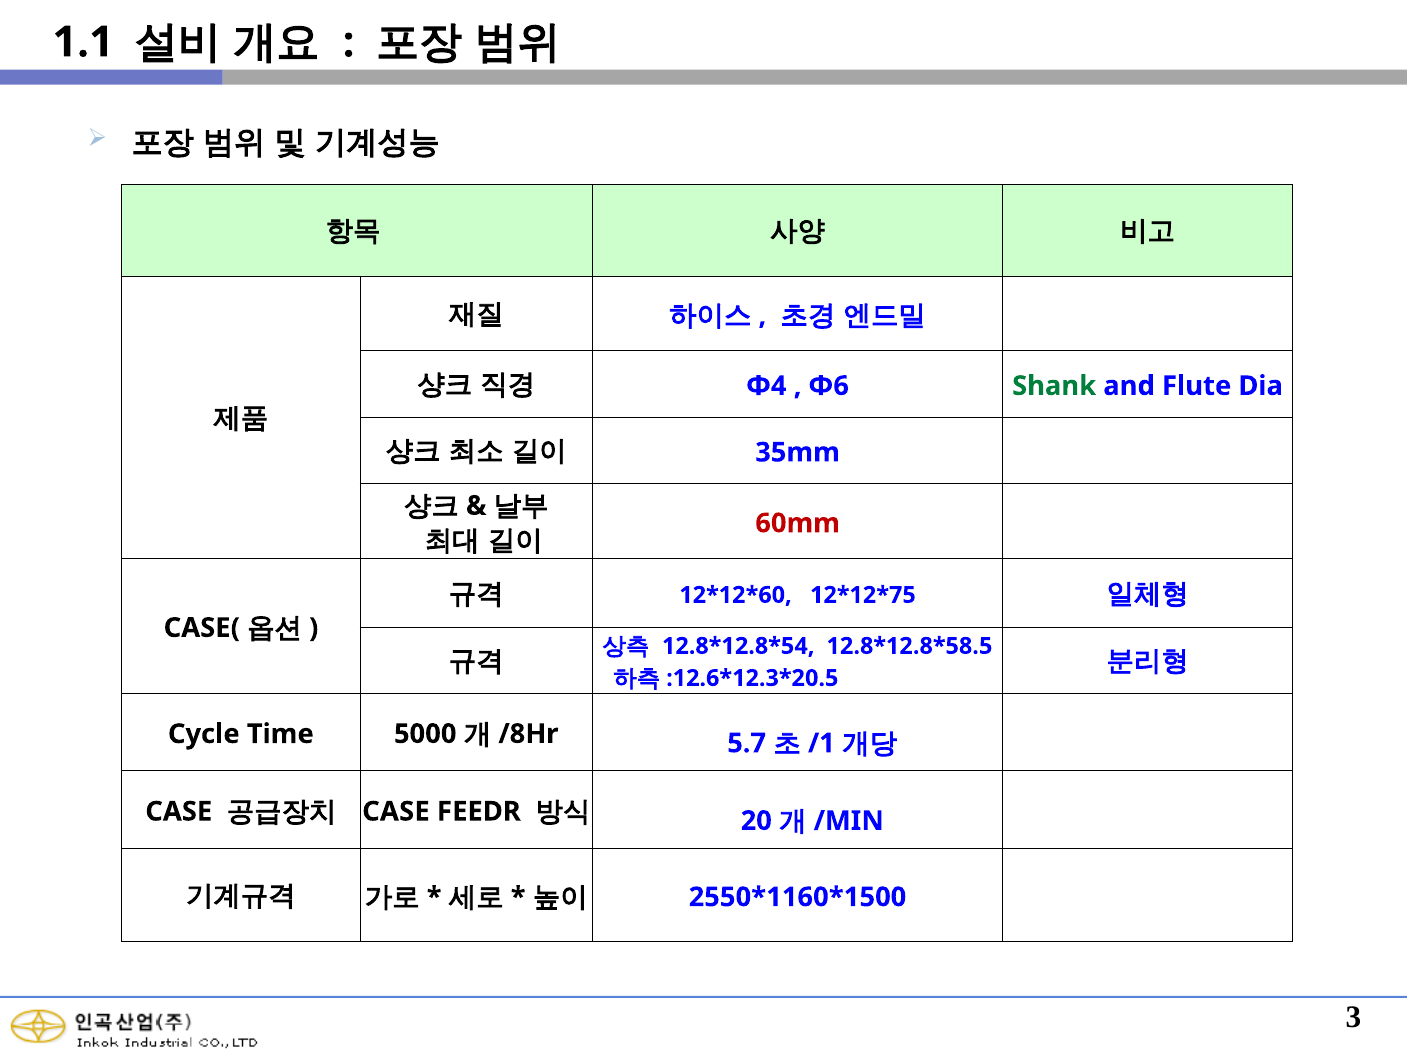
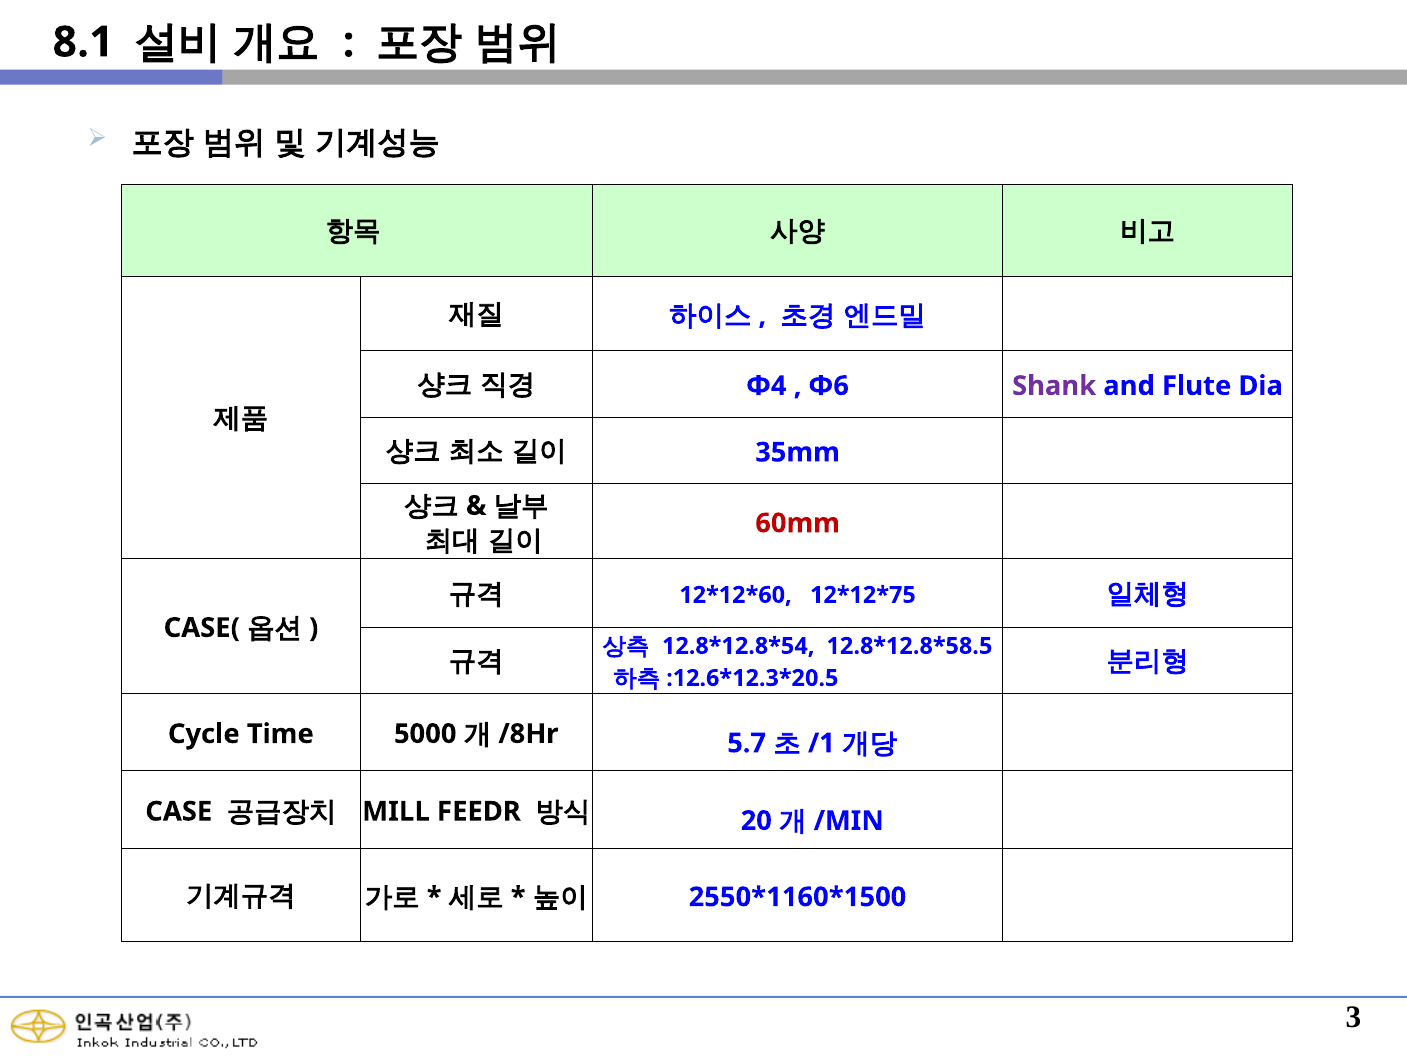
1.1: 1.1 -> 8.1 (83, 42)
Shank colour: green -> purple (1054, 386)
CASE: CASE -> MILL (396, 811)
